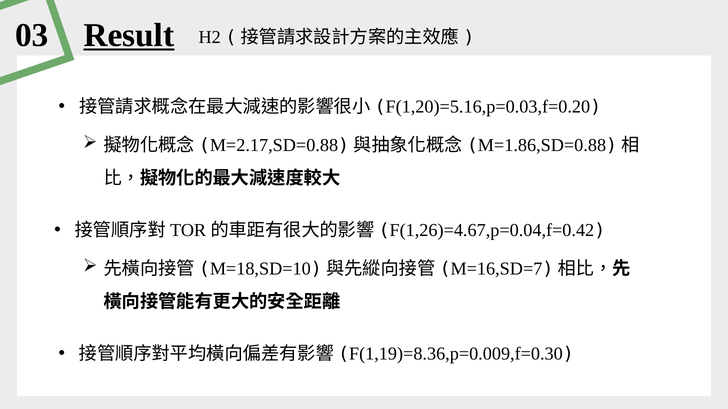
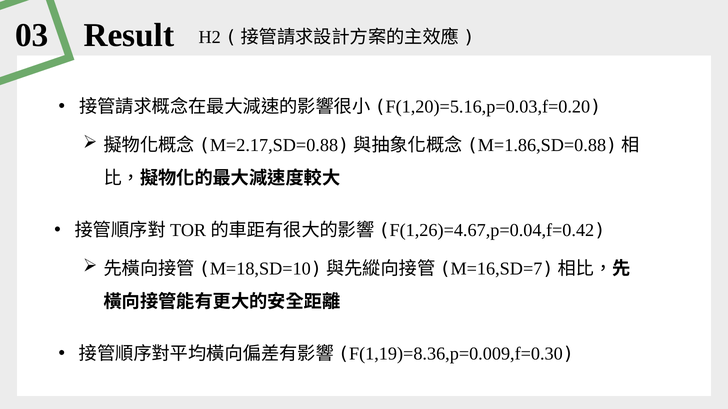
Result underline: present -> none (129, 35)
